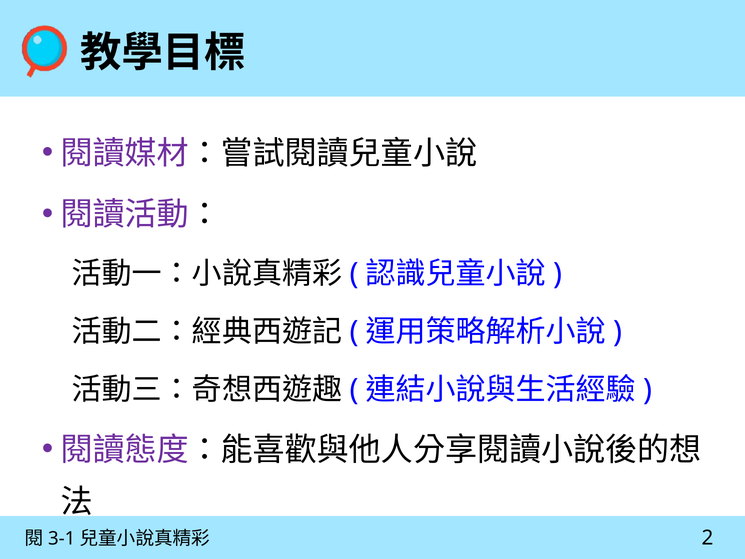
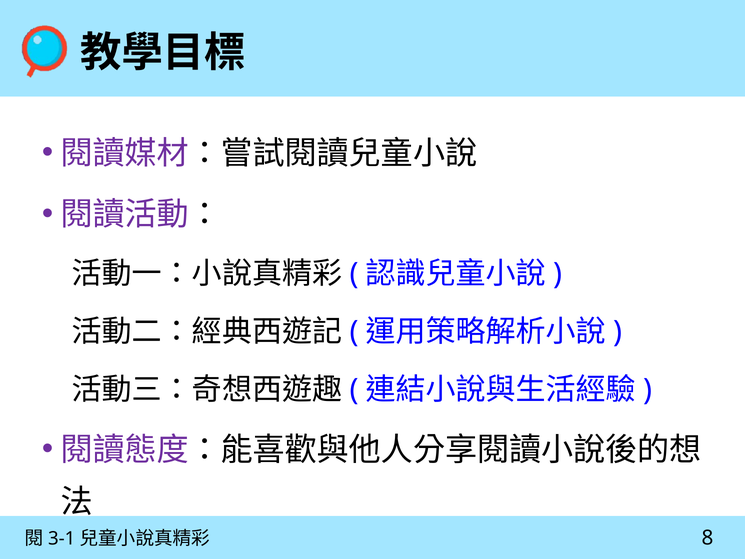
2: 2 -> 8 (707, 538)
